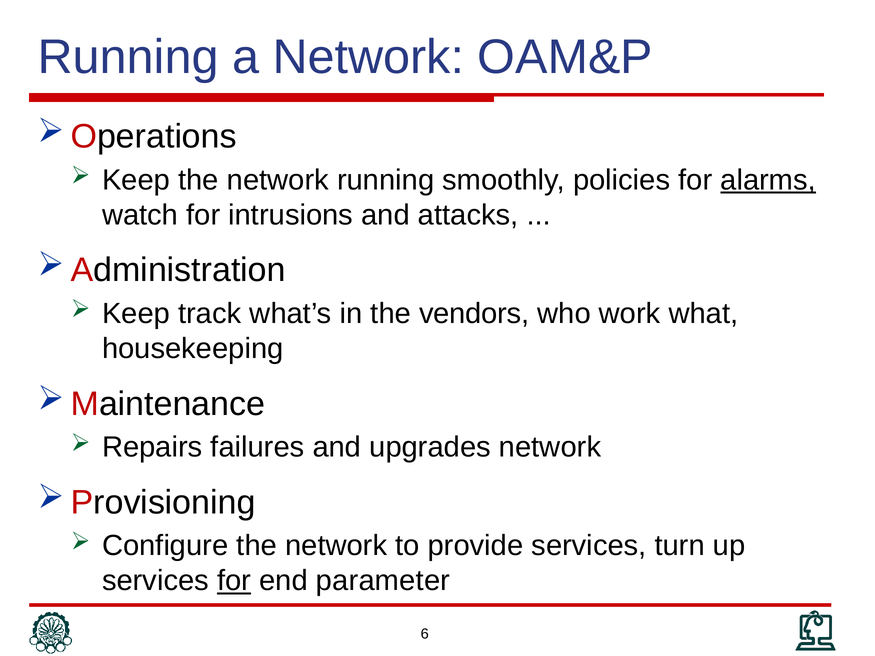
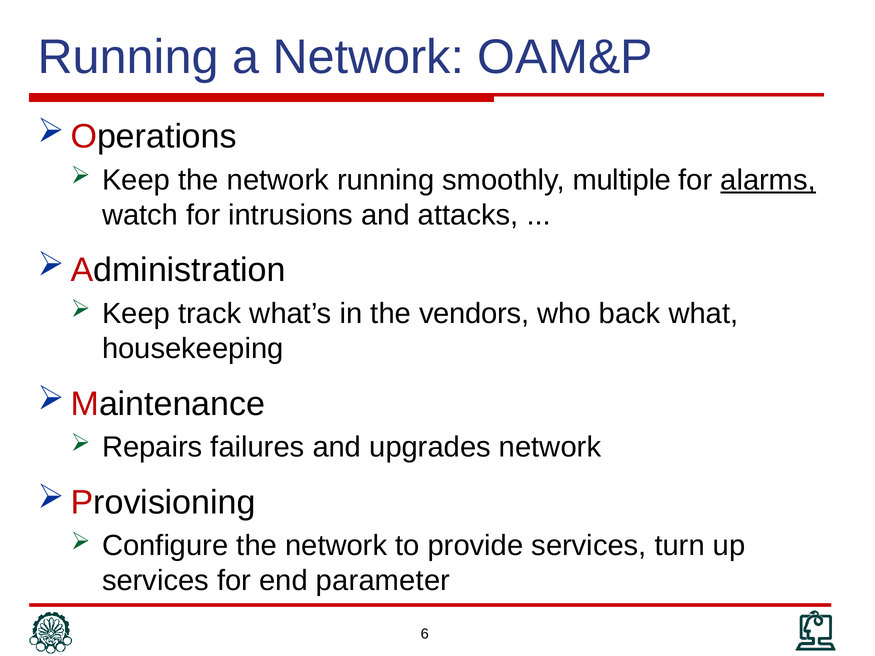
policies: policies -> multiple (622, 180)
work: work -> back (630, 314)
for underline: present -> none (234, 581)
